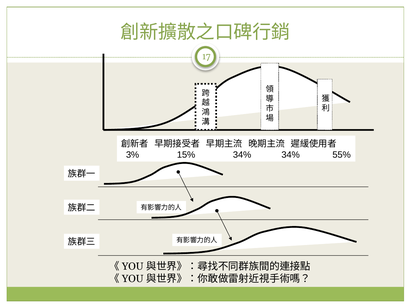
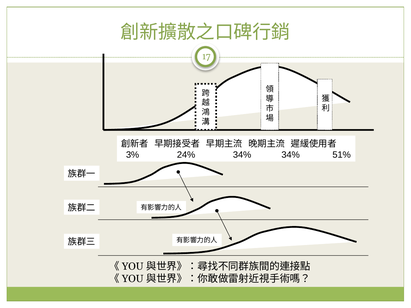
15%: 15% -> 24% (186, 155)
55%: 55% -> 51% (342, 155)
